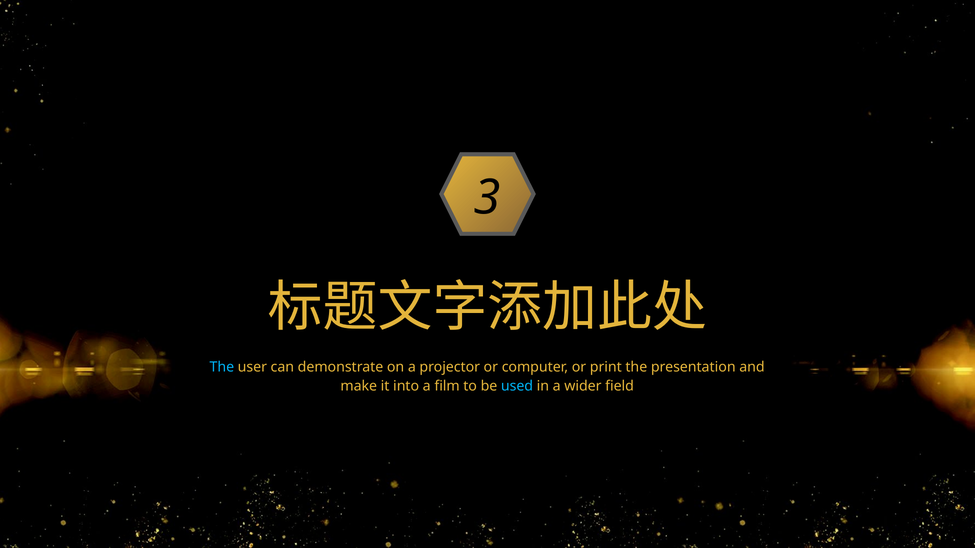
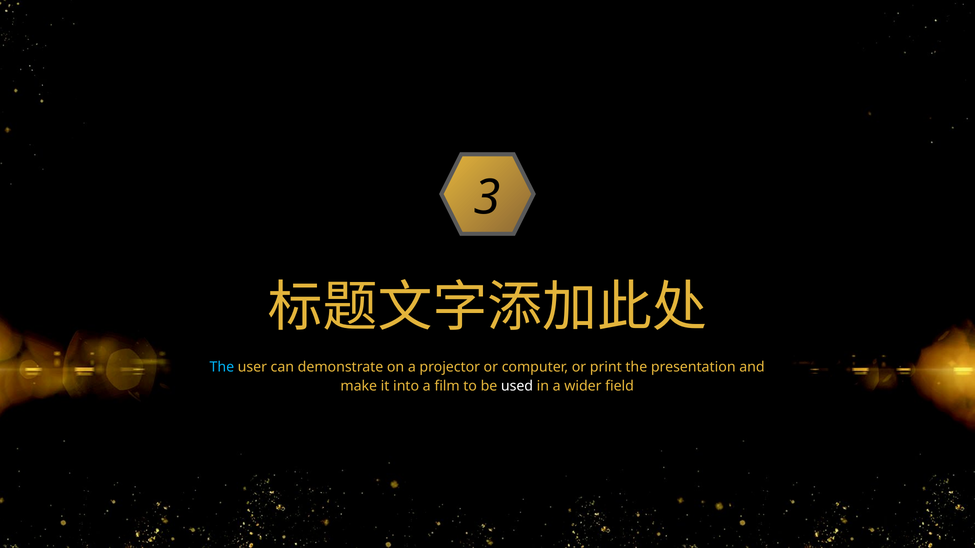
used colour: light blue -> white (517, 387)
